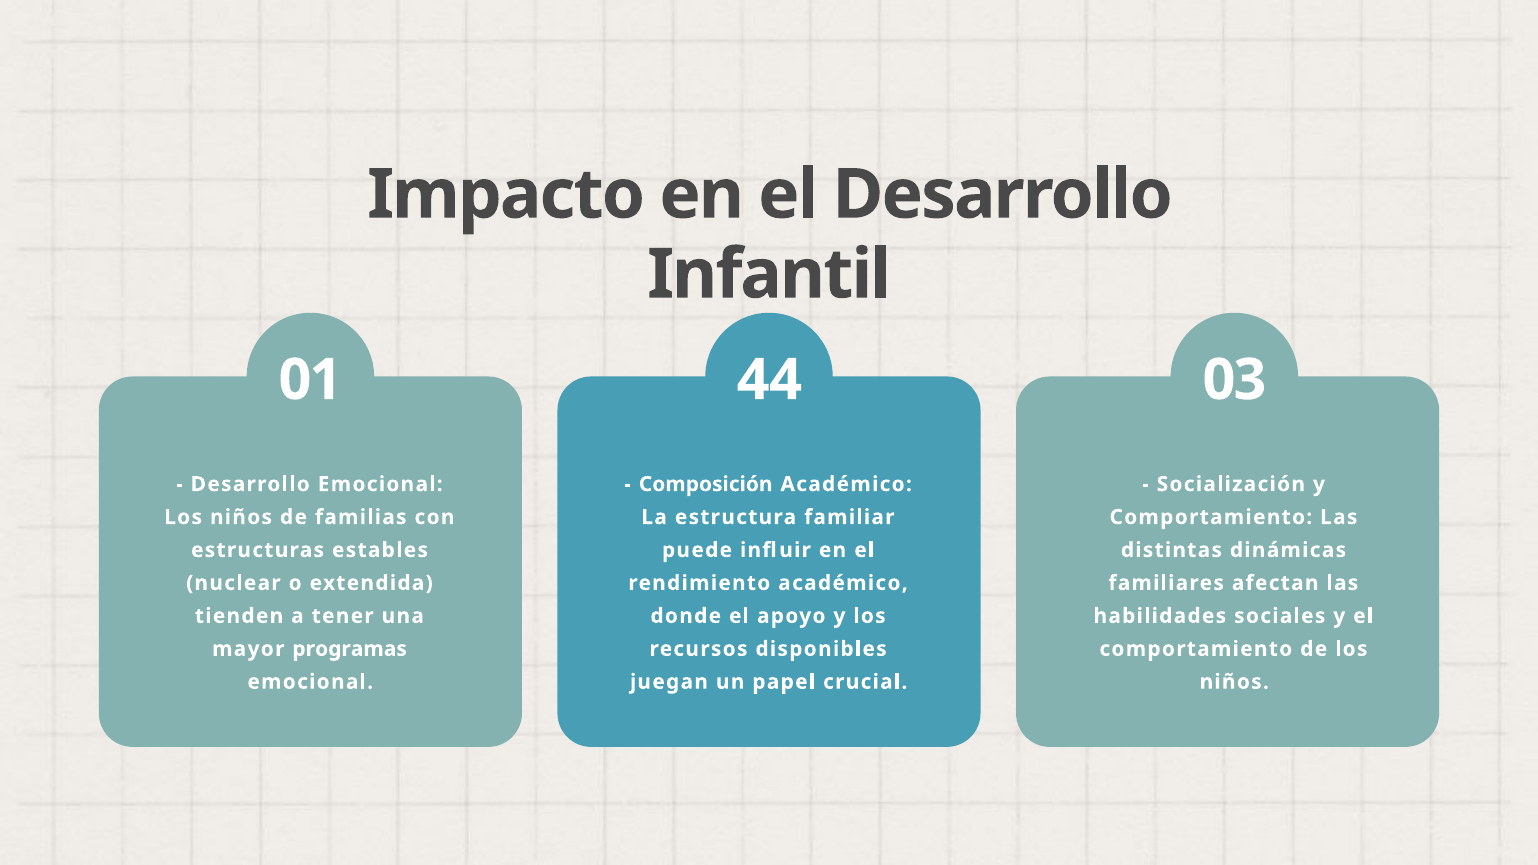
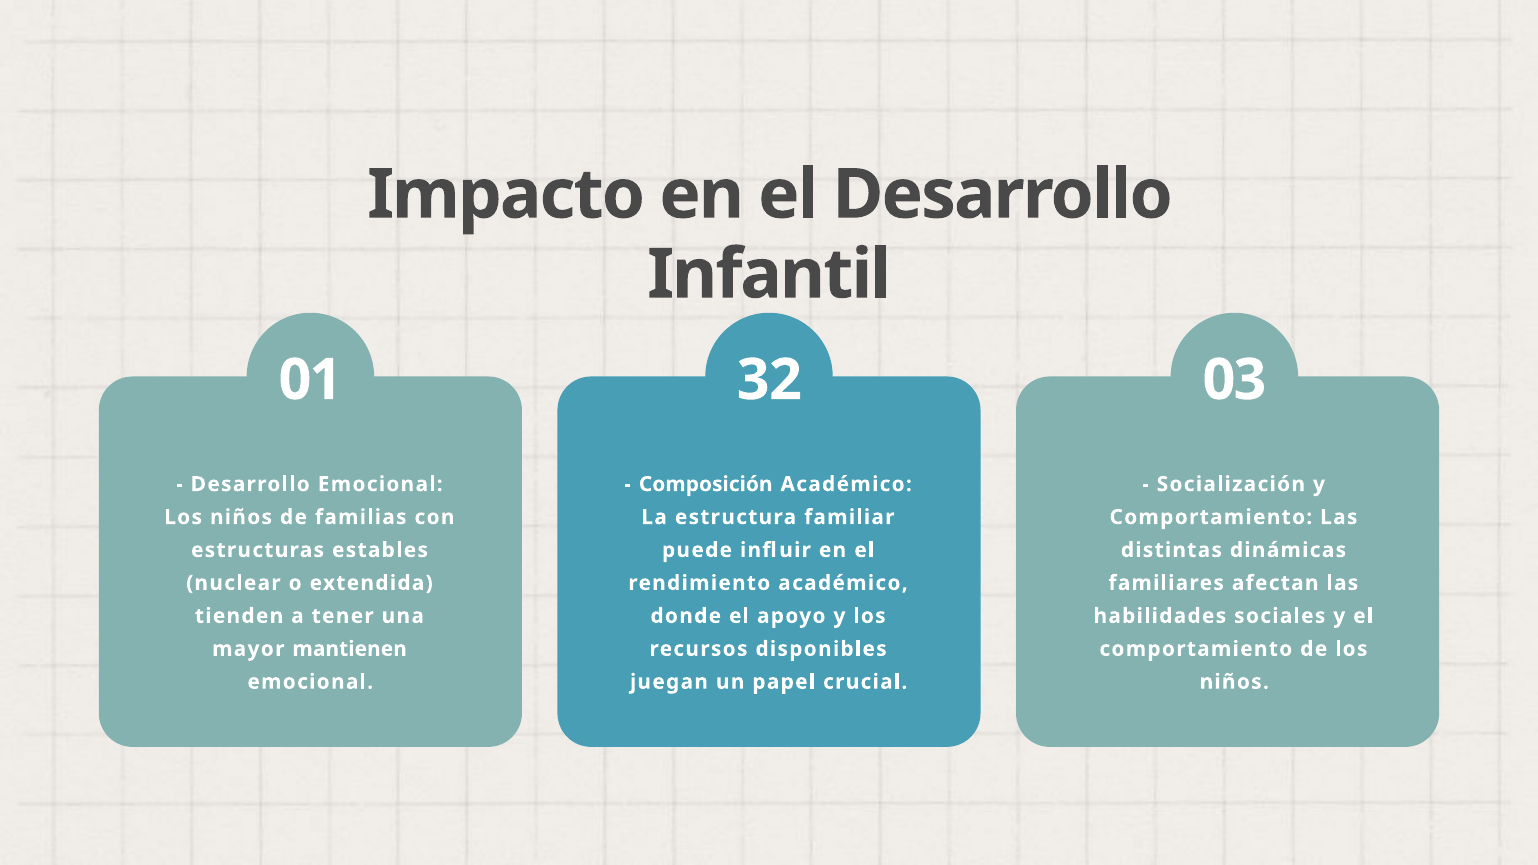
44: 44 -> 32 (769, 380)
programas: programas -> mantienen (350, 649)
